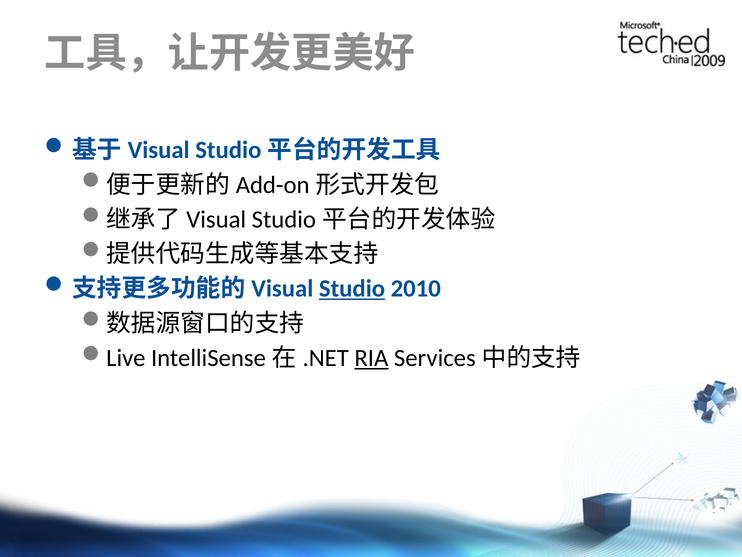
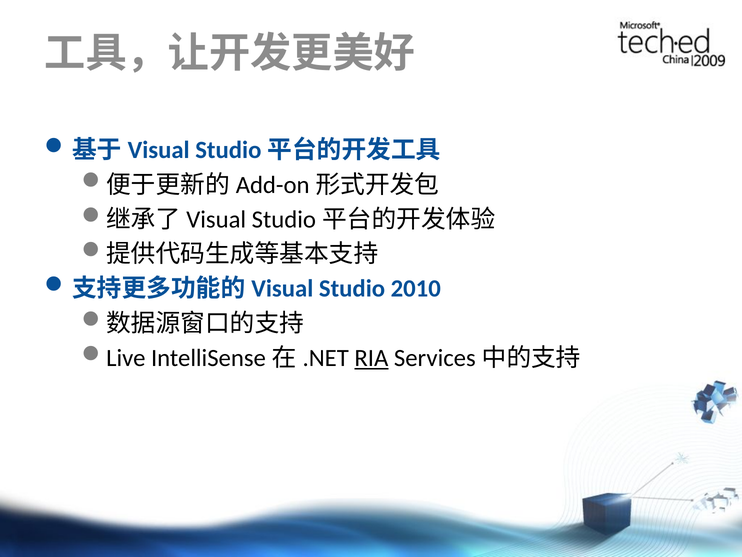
Studio underline: present -> none (352, 289)
